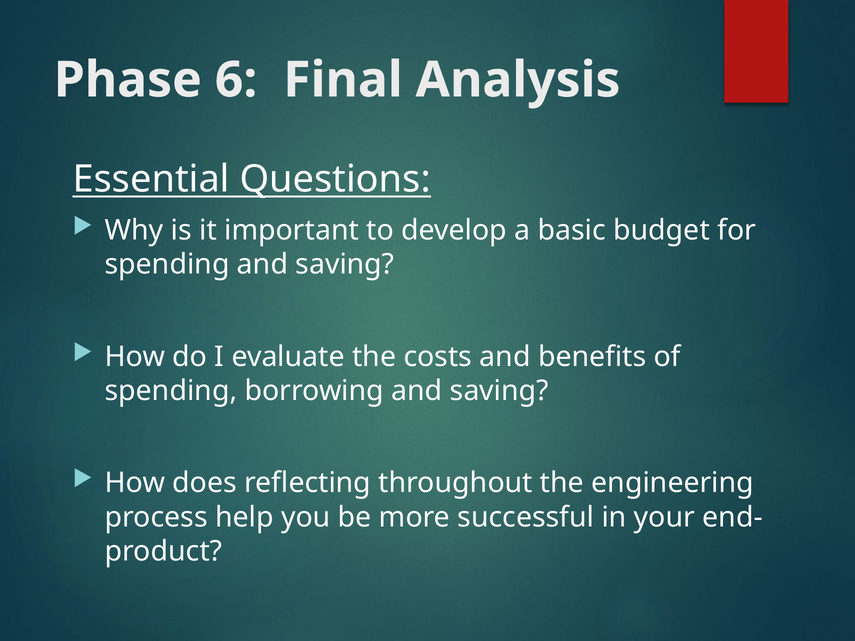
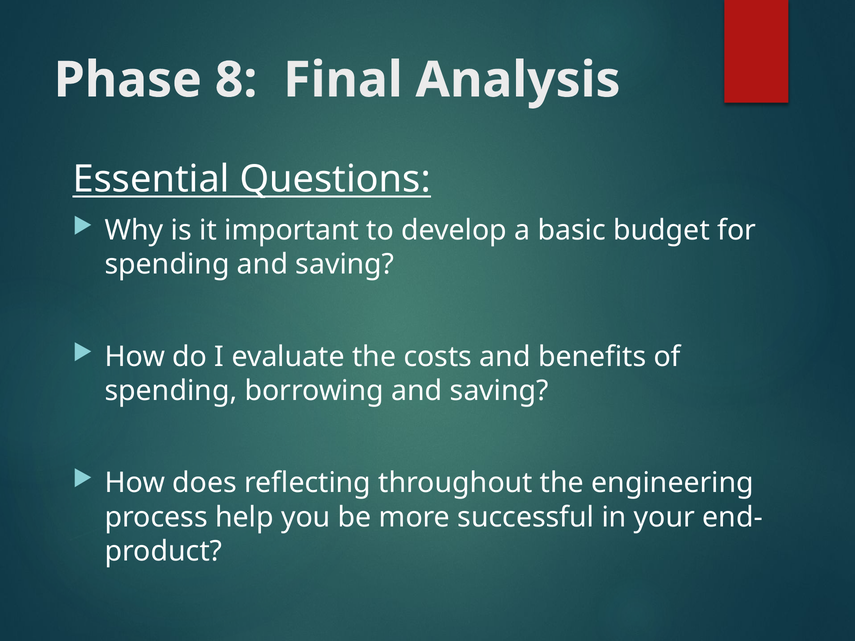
6: 6 -> 8 (236, 80)
